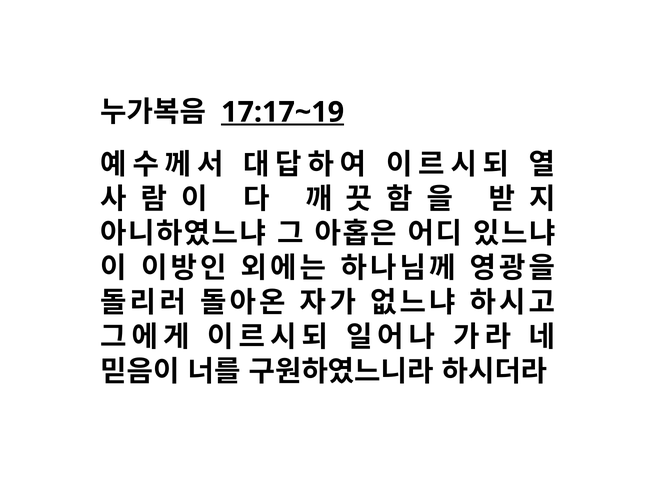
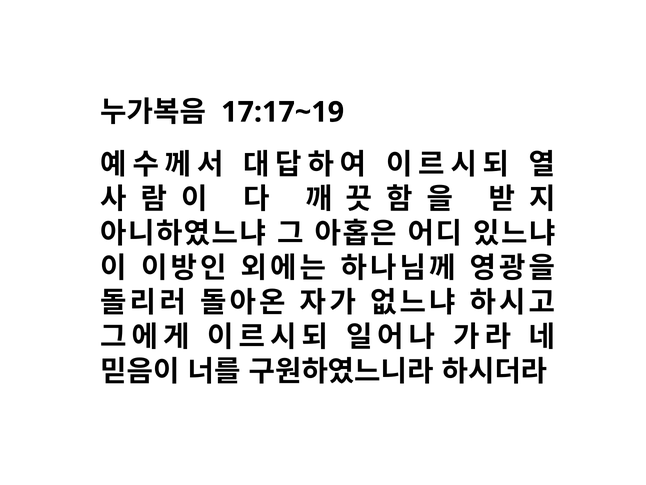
17:17~19 underline: present -> none (283, 112)
